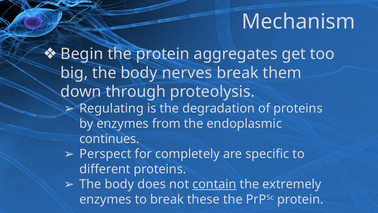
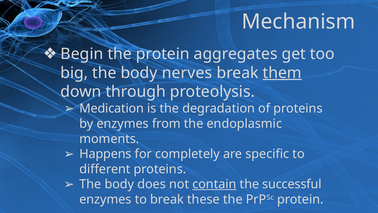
them underline: none -> present (282, 73)
Regulating: Regulating -> Medication (112, 108)
continues: continues -> moments (109, 139)
Perspect: Perspect -> Happens (105, 154)
extremely: extremely -> successful (292, 184)
